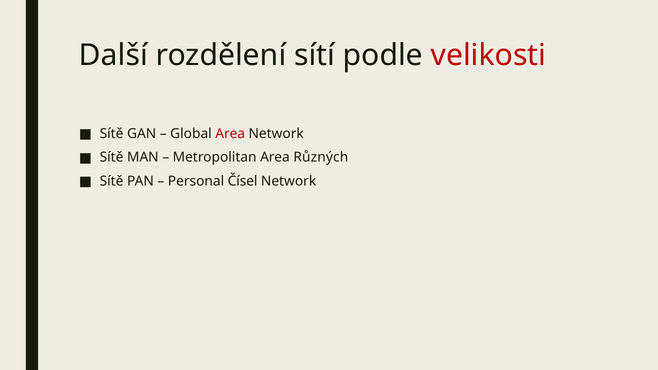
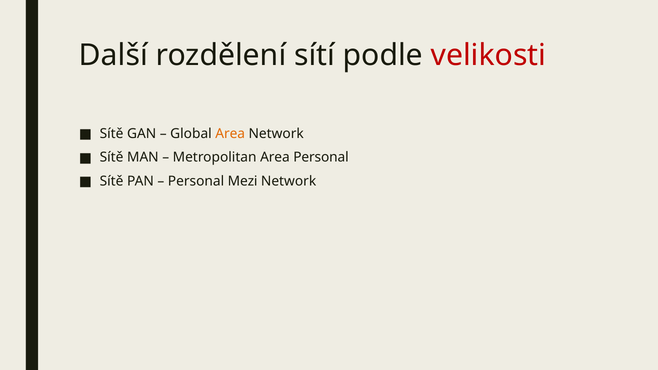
Area colour: red -> orange (230, 134)
Area Různých: Různých -> Personal (321, 157)
Čísel: Čísel -> Mezi (243, 181)
